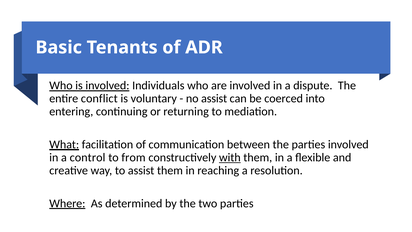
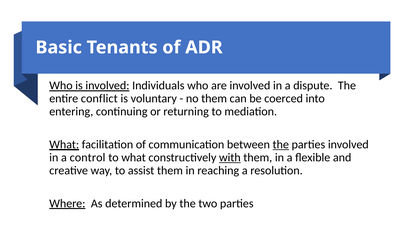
no assist: assist -> them (214, 99)
the underline: none -> present (281, 144)
to from: from -> what (134, 157)
